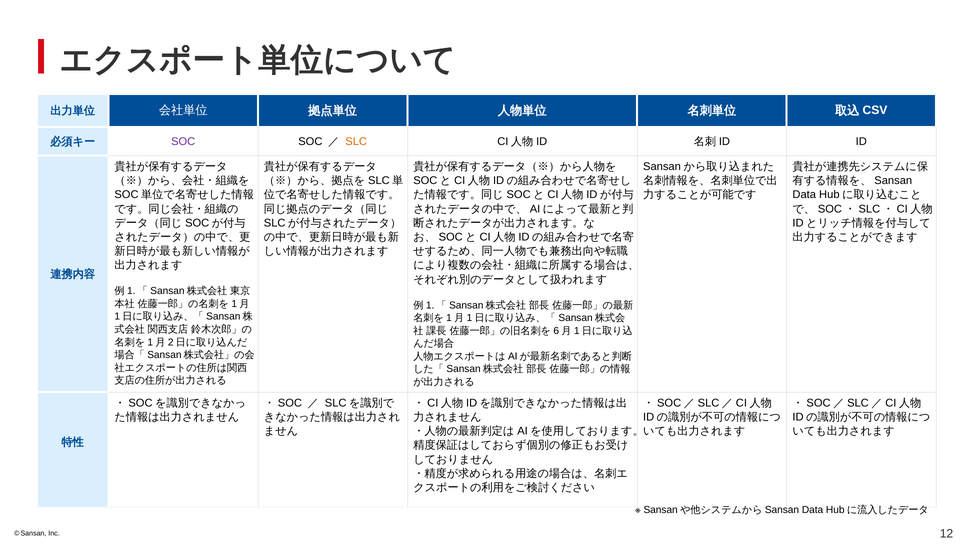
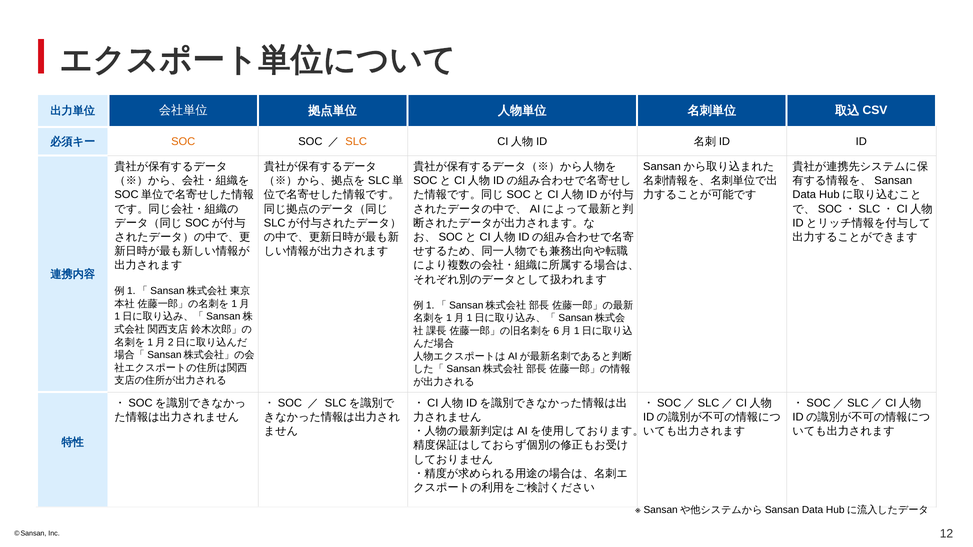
SOC colour: purple -> orange (183, 142)
